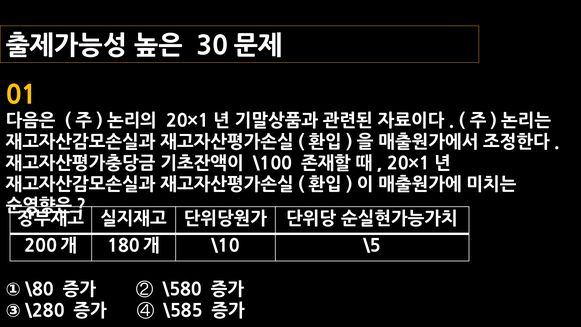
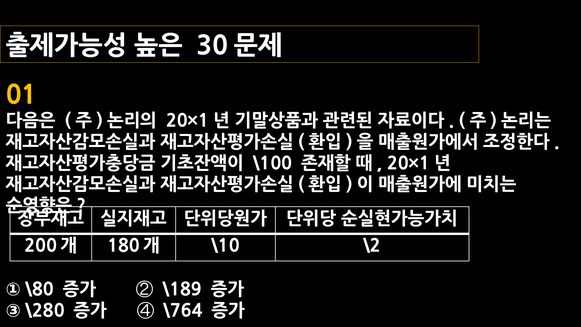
\5: \5 -> \2 (372, 246)
\580: \580 -> \189 (182, 289)
\585: \585 -> \764 (183, 311)
